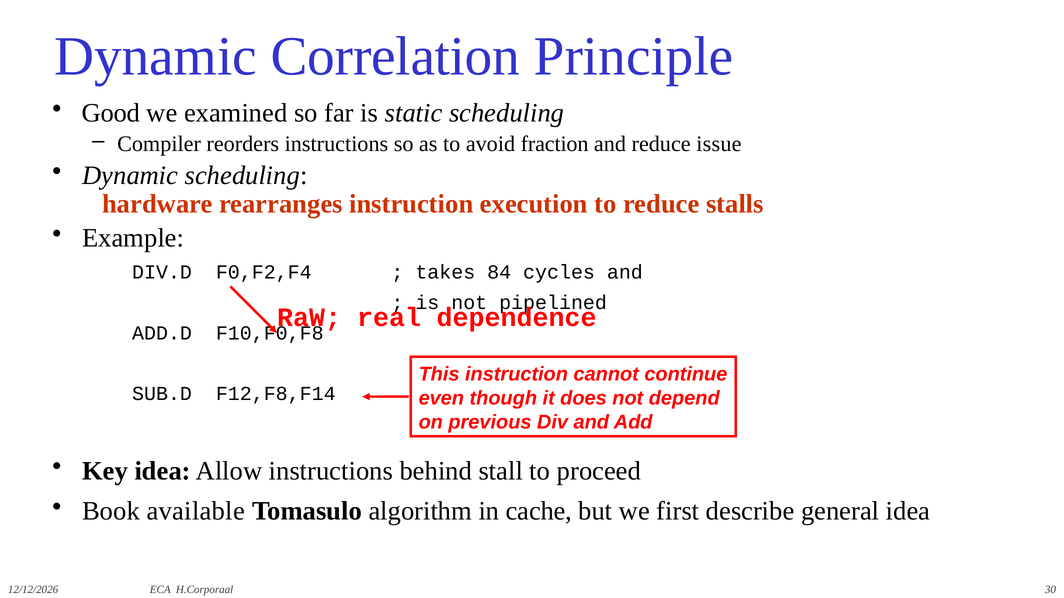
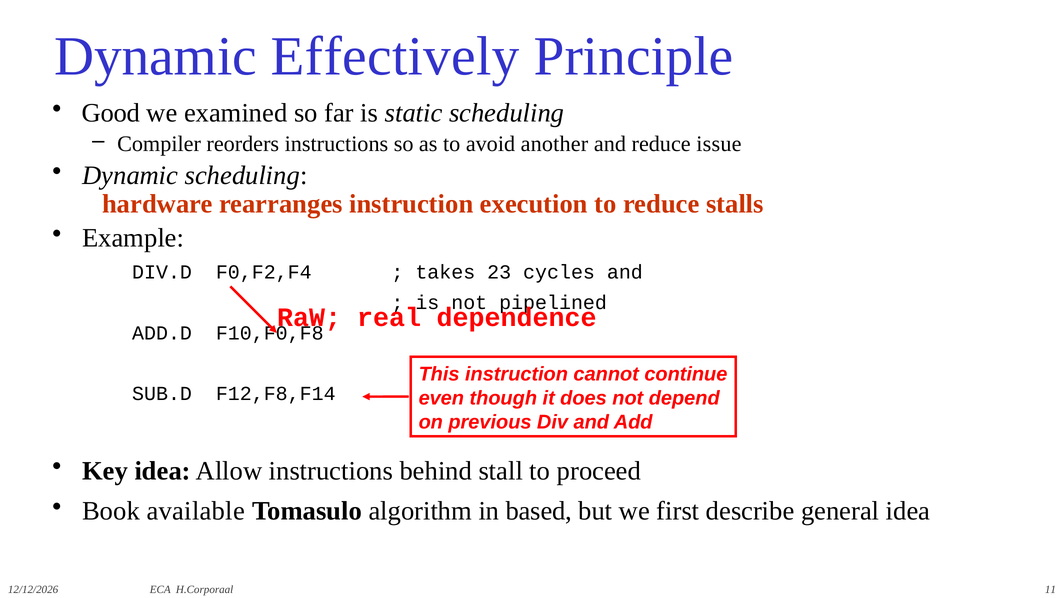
Correlation: Correlation -> Effectively (395, 57)
fraction: fraction -> another (554, 144)
84: 84 -> 23 (499, 273)
cache: cache -> based (539, 512)
30: 30 -> 11 (1051, 590)
